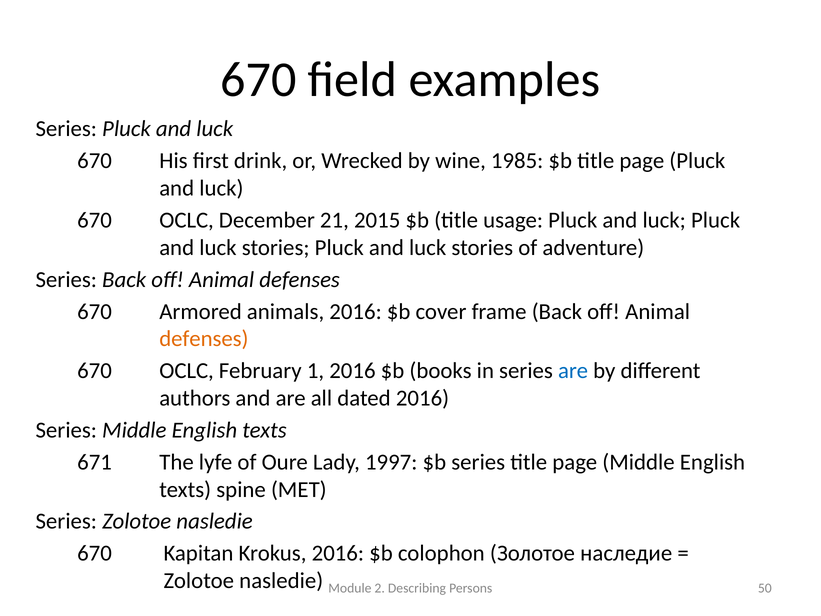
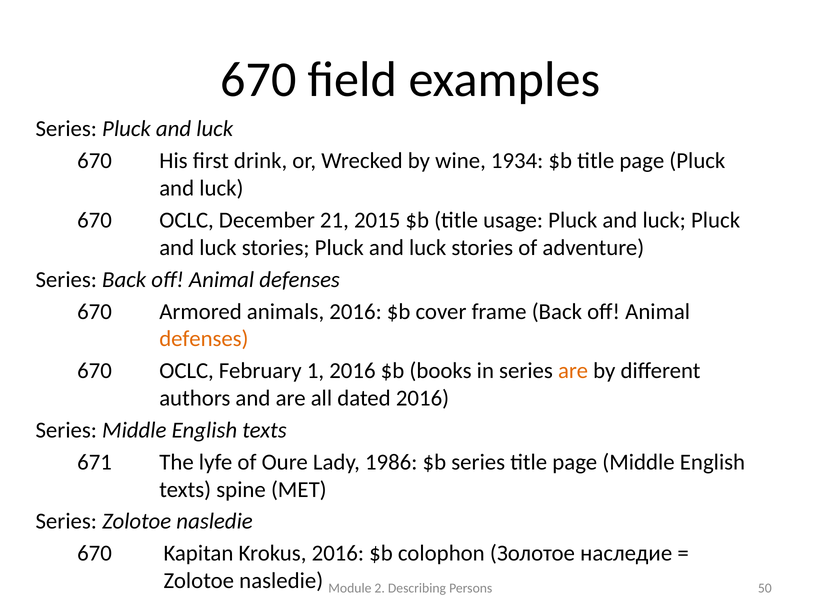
1985: 1985 -> 1934 (517, 161)
are colour: blue -> orange (573, 371)
1997: 1997 -> 1986 (391, 462)
